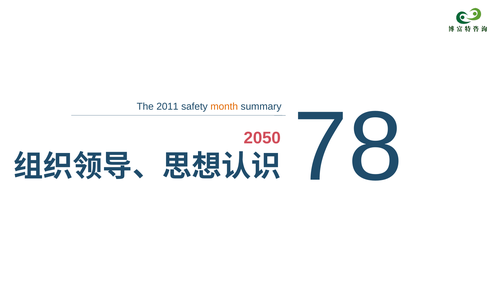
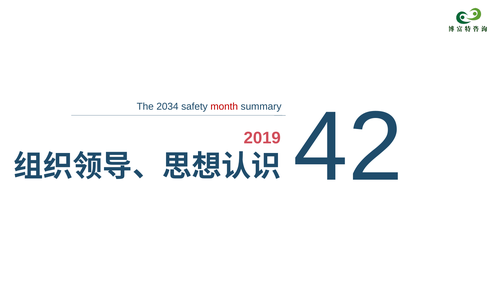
2011: 2011 -> 2034 (167, 107)
month colour: orange -> red (224, 107)
78: 78 -> 42 (348, 147)
2050: 2050 -> 2019 (262, 138)
